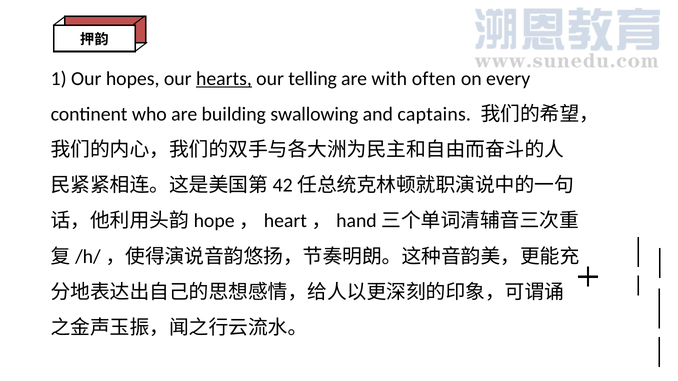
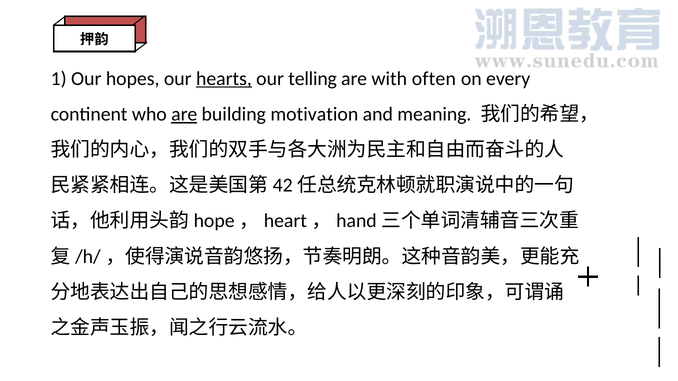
are underline: none -> present (184, 114)
swallowing: swallowing -> motivation (314, 114)
captains: captains -> meaning (434, 114)
